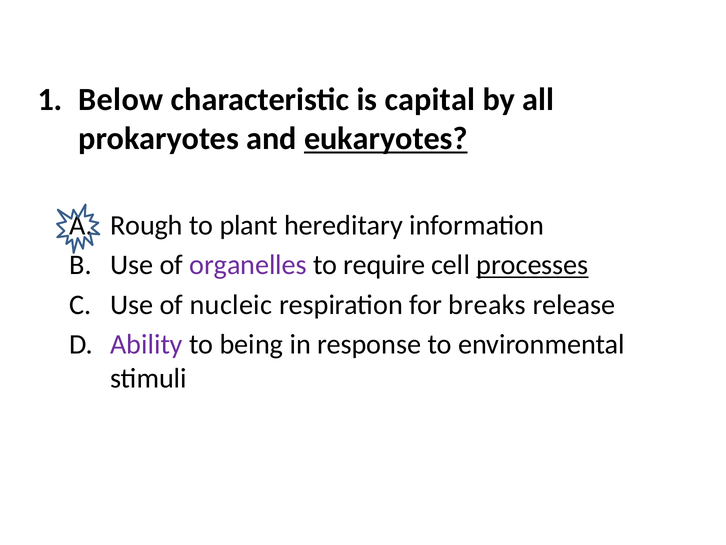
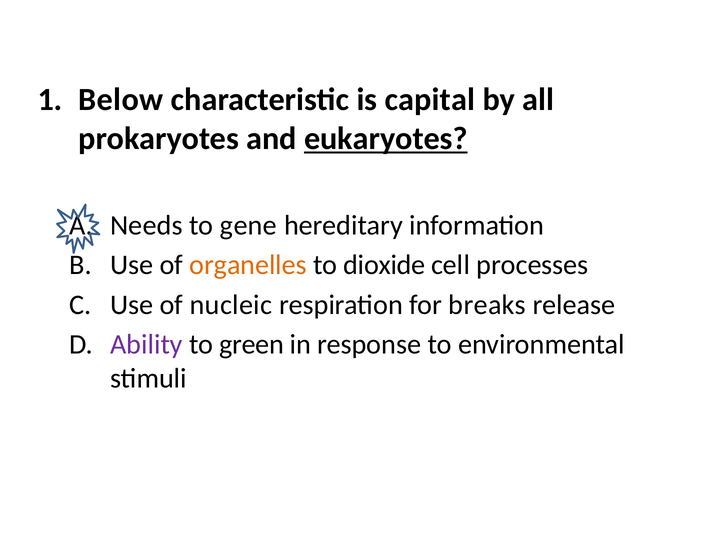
Rough: Rough -> Needs (146, 225)
plant: plant -> gene (248, 225)
organelles colour: purple -> orange (248, 265)
require: require -> dioxide (384, 265)
processes underline: present -> none (532, 265)
being: being -> green (252, 344)
